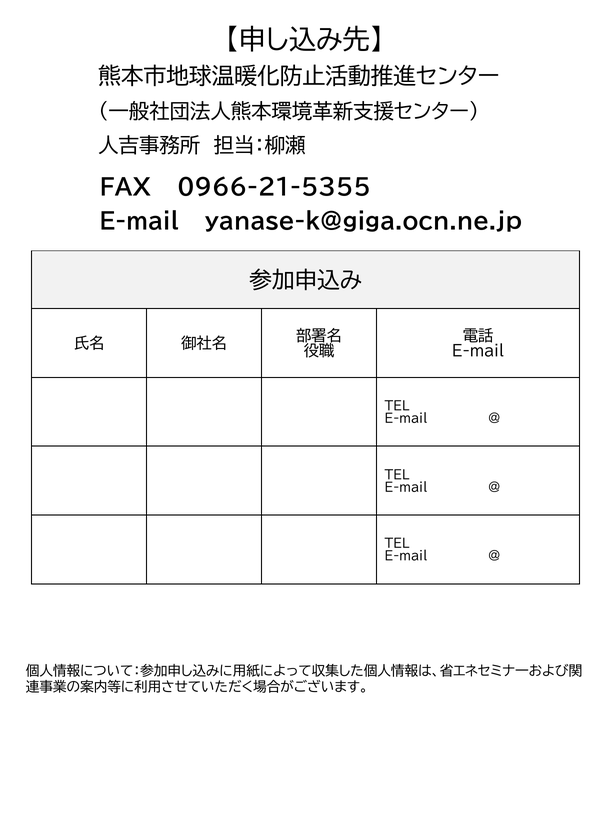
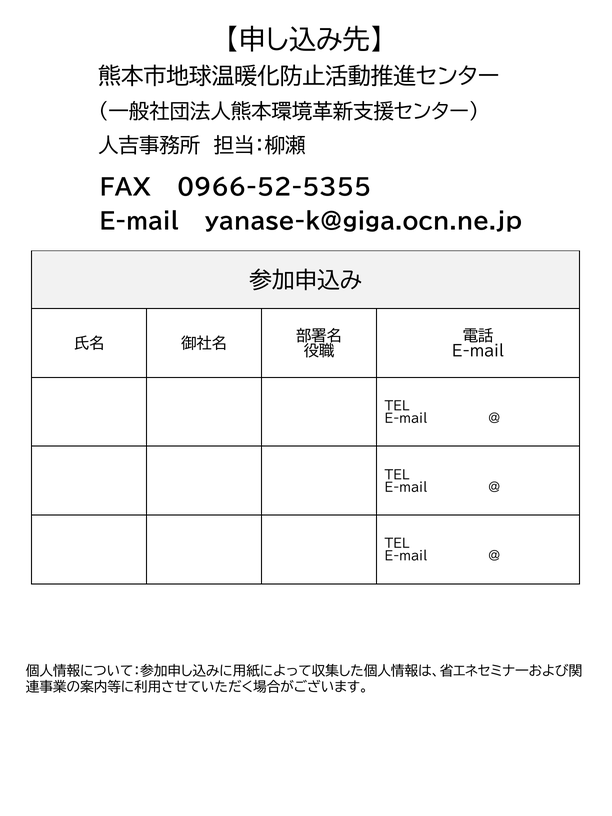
0966-21-5355: 0966-21-5355 -> 0966-52-5355 (274, 188)
